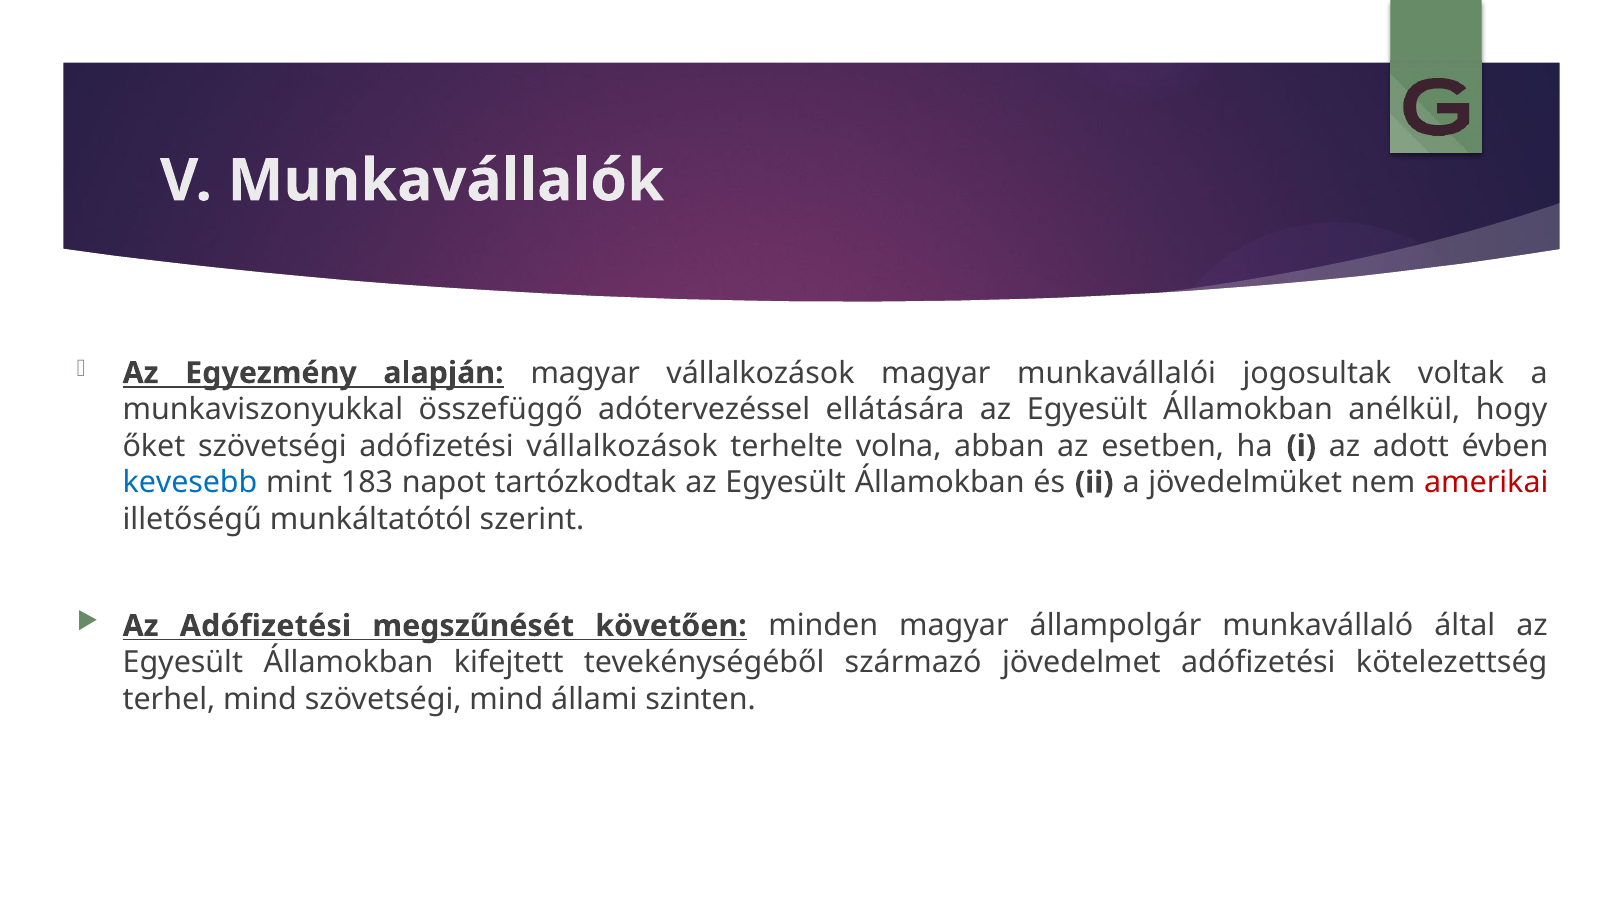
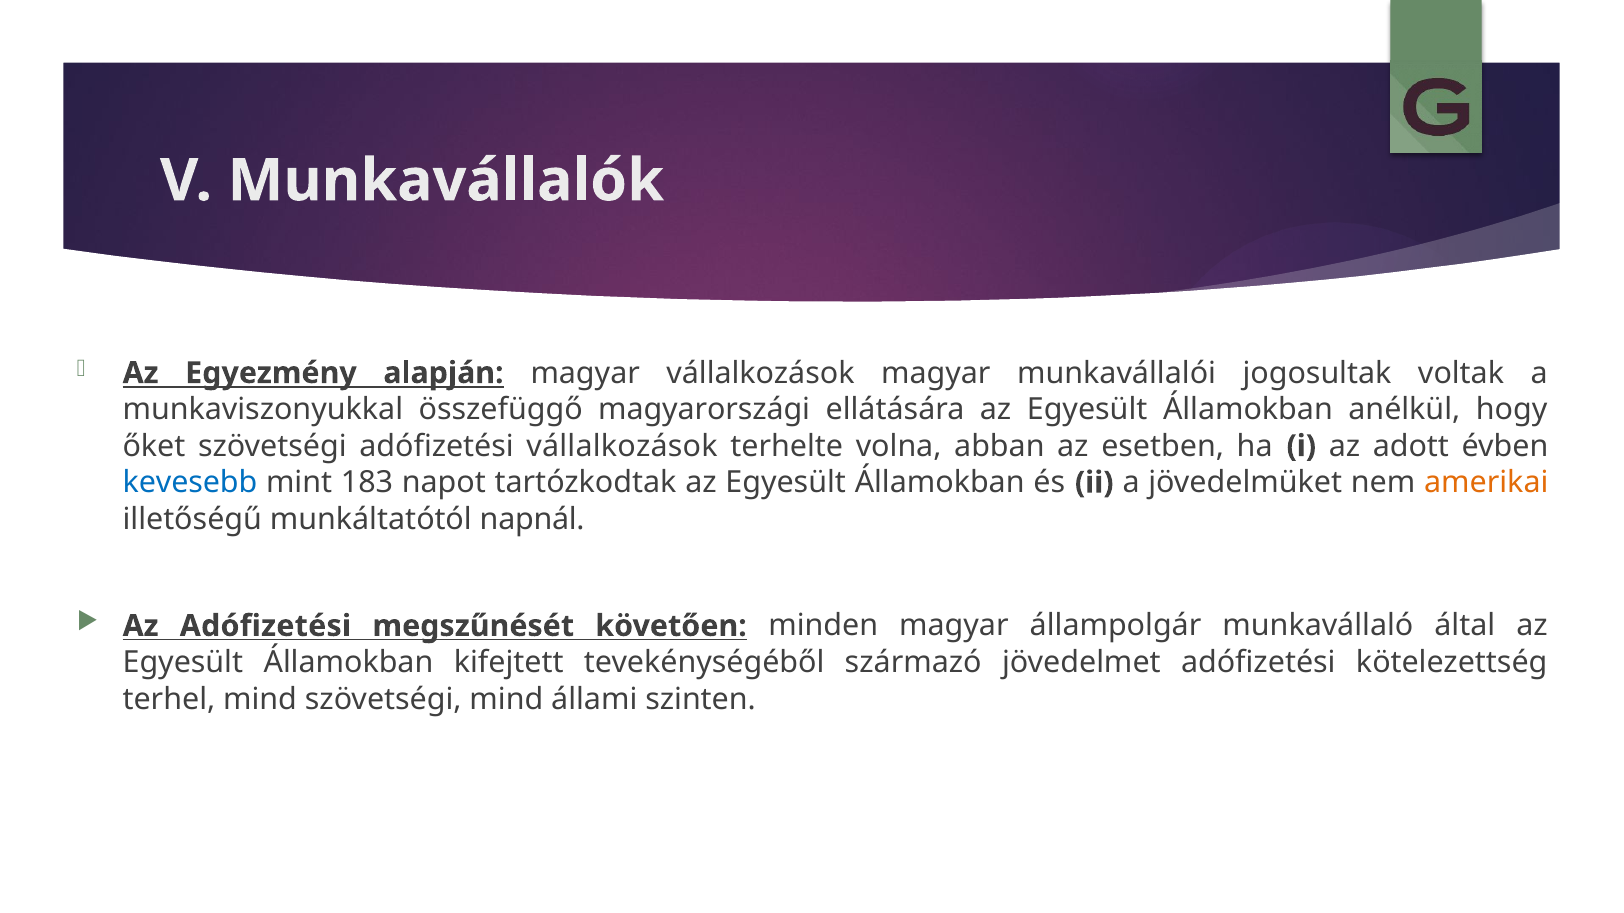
adótervezéssel: adótervezéssel -> magyarországi (704, 410)
amerikai colour: red -> orange (1486, 483)
szerint: szerint -> napnál (532, 519)
